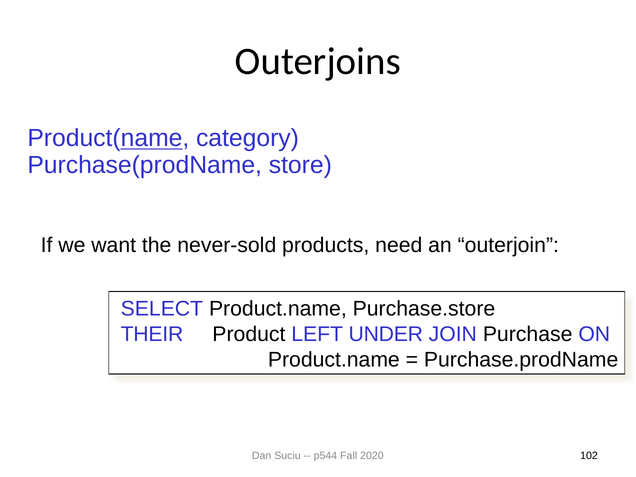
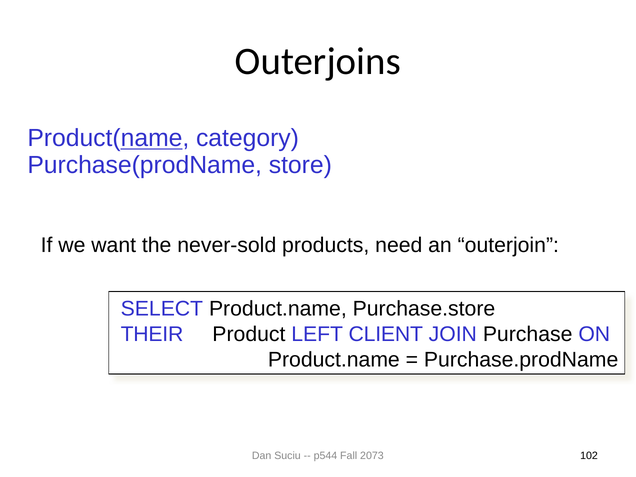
UNDER: UNDER -> CLIENT (386, 334)
2020: 2020 -> 2073 (372, 456)
